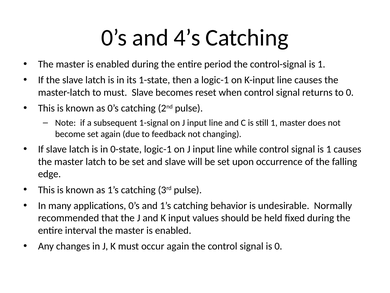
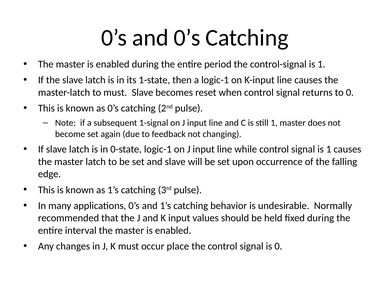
and 4’s: 4’s -> 0’s (187, 38)
occur again: again -> place (178, 246)
